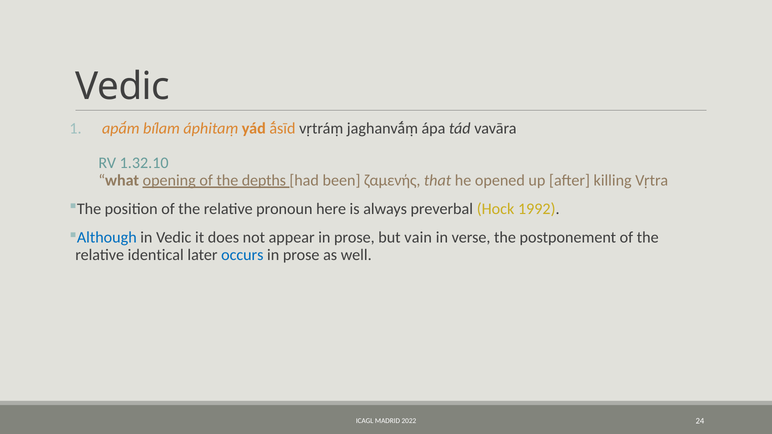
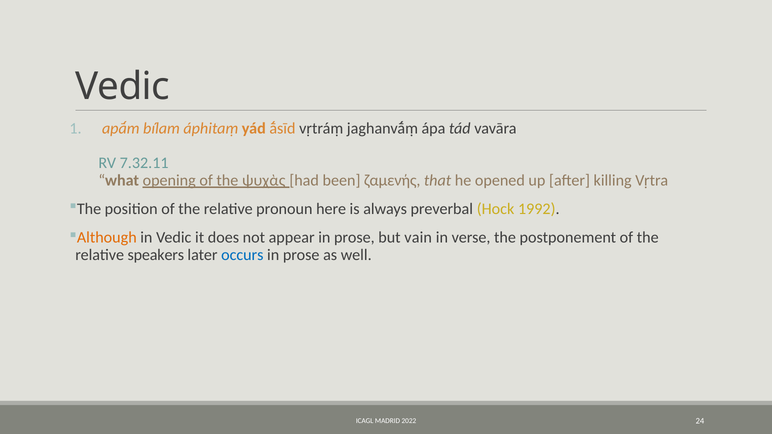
1.32.10: 1.32.10 -> 7.32.11 (144, 163)
depths: depths -> ψυχὰς (264, 180)
Although colour: blue -> orange (107, 238)
identical: identical -> speakers (156, 255)
